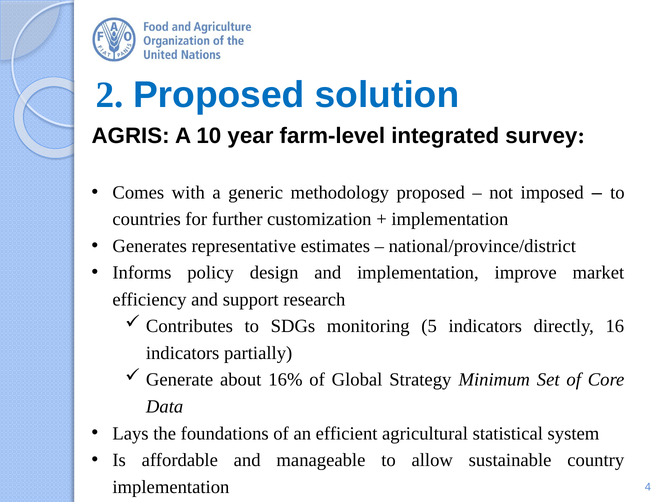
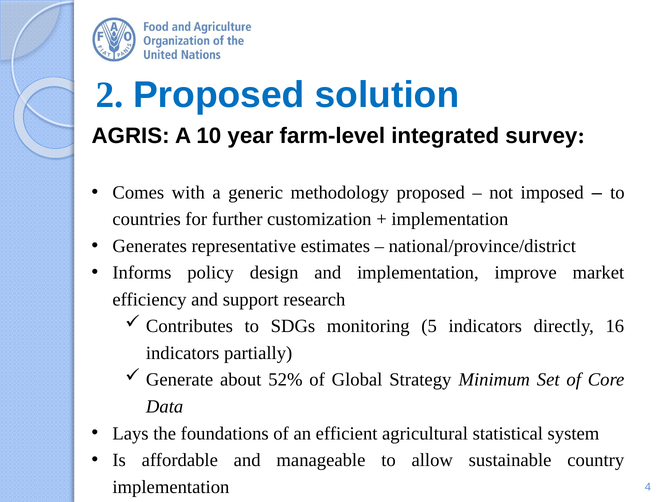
16%: 16% -> 52% (285, 380)
